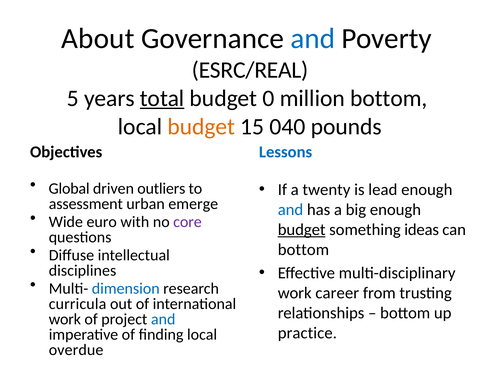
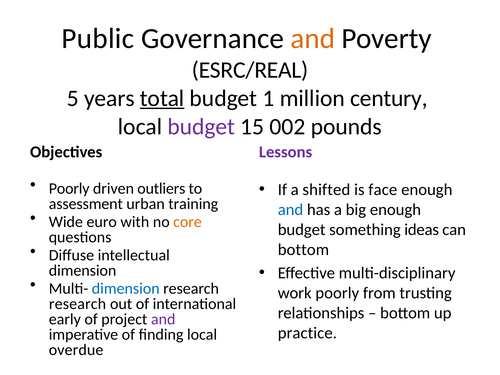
About: About -> Public (98, 39)
and colour: blue -> orange (313, 39)
0: 0 -> 1 (268, 98)
million bottom: bottom -> century (389, 98)
budget colour: orange -> purple (201, 127)
040: 040 -> 002 (287, 127)
Lessons colour: blue -> purple (286, 152)
Global: Global -> Poorly (69, 189)
twenty: twenty -> shifted (326, 190)
lead: lead -> face (383, 190)
emerge: emerge -> training (193, 204)
core colour: purple -> orange (187, 222)
budget underline: present -> none (302, 230)
disciplines: disciplines -> dimension (83, 270)
work career: career -> poorly (337, 293)
curricula: curricula -> research (78, 304)
work: work -> early (65, 319)
and colour: blue -> purple (163, 319)
